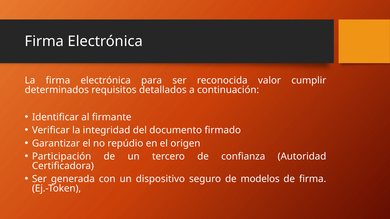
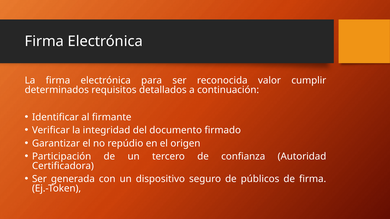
modelos: modelos -> públicos (260, 179)
